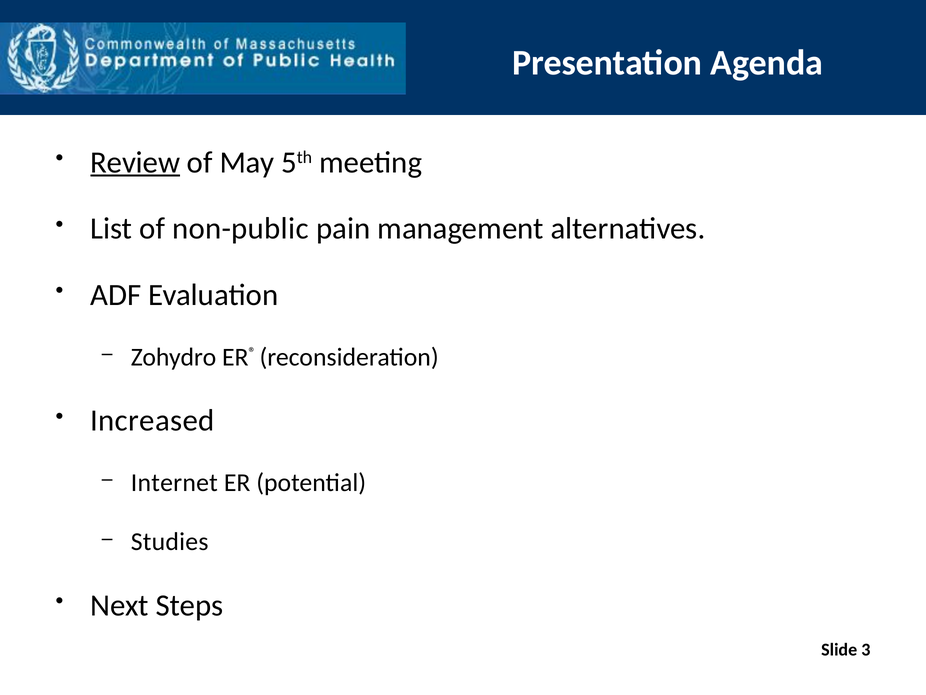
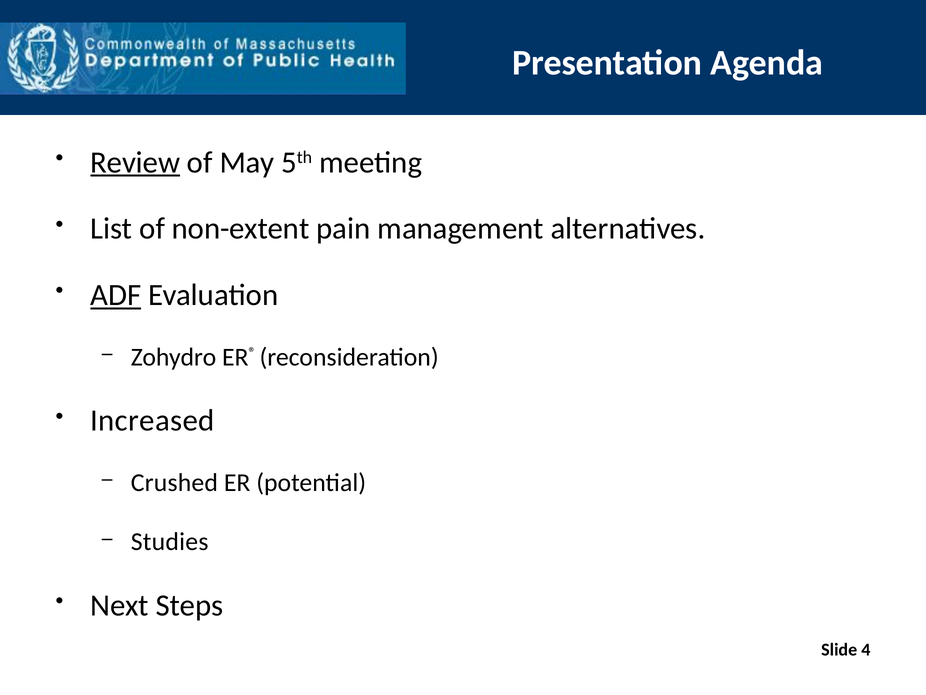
non-public: non-public -> non-extent (241, 229)
ADF underline: none -> present (116, 295)
Internet: Internet -> Crushed (174, 482)
3: 3 -> 4 (866, 649)
